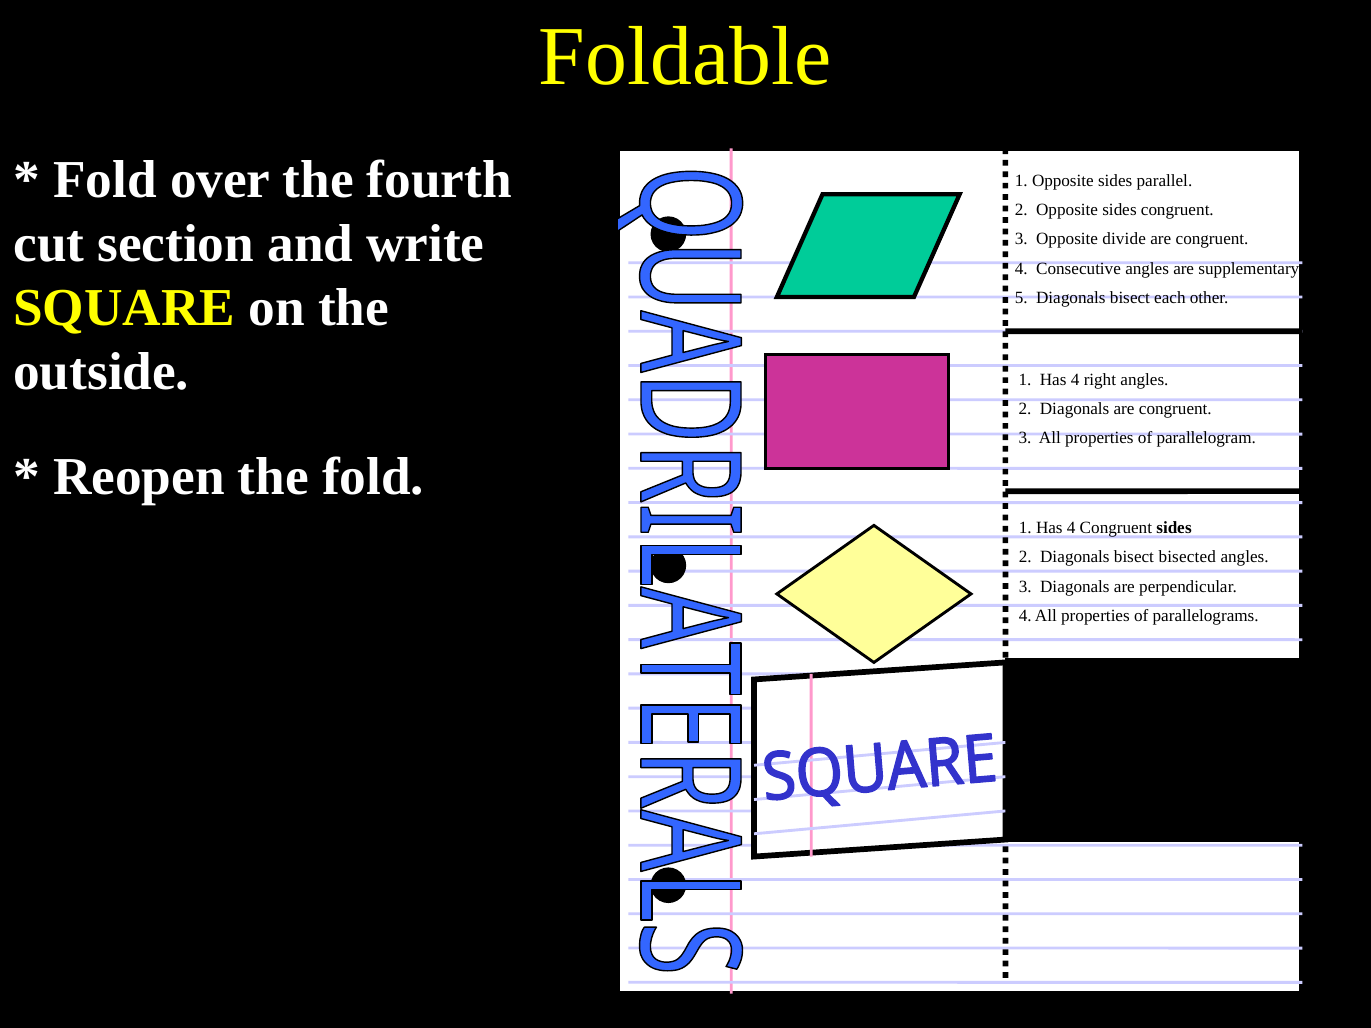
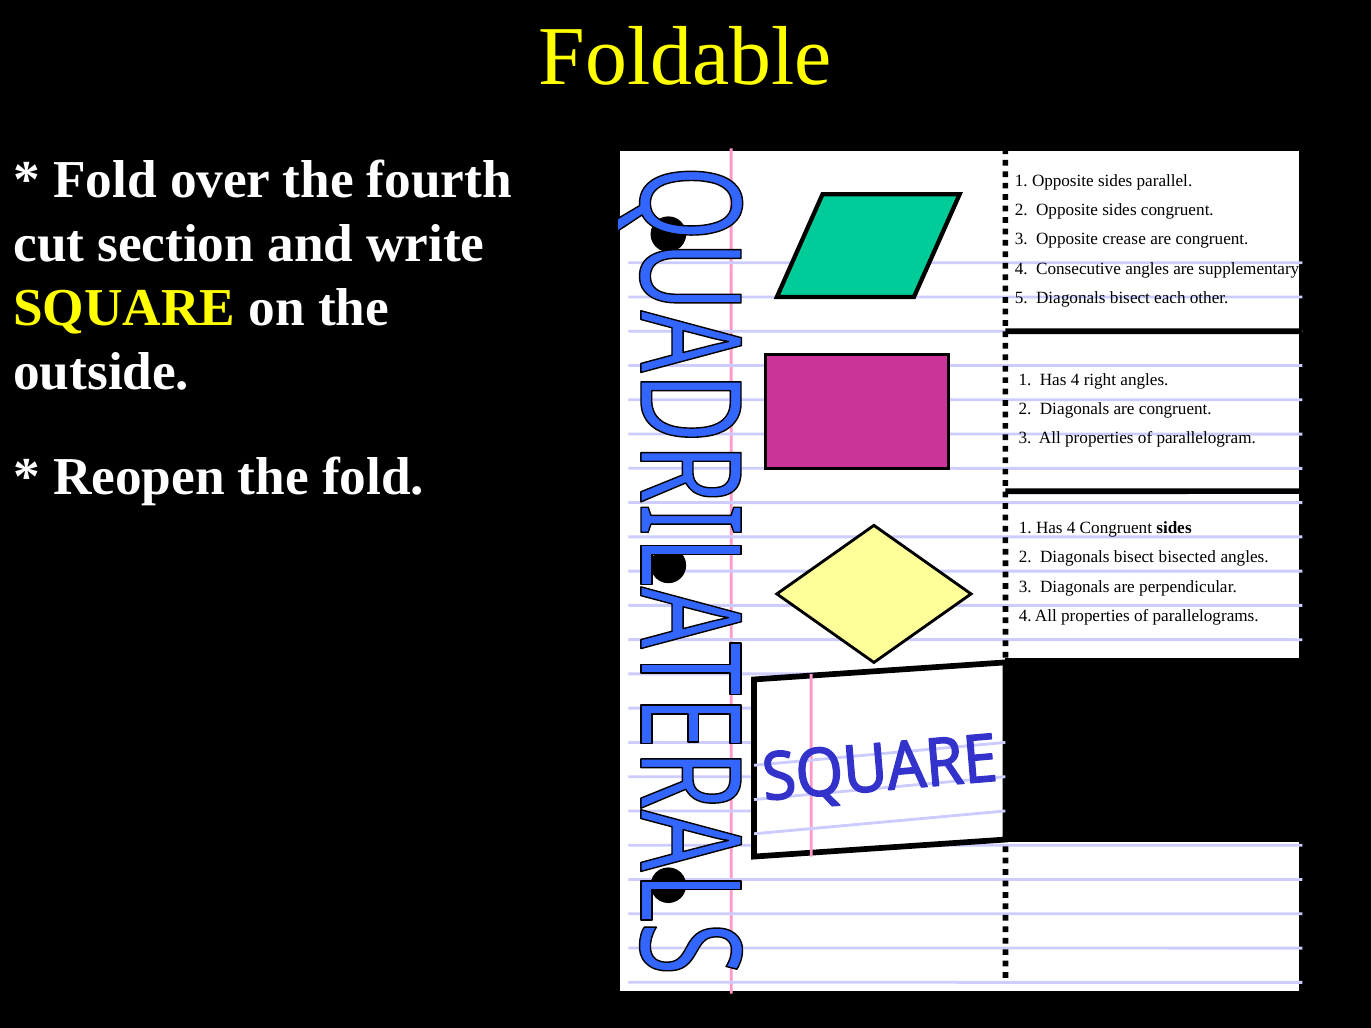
divide: divide -> crease (1124, 239)
